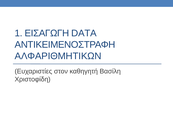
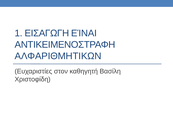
DATA: DATA -> ΕΊΝΑΙ (84, 33)
